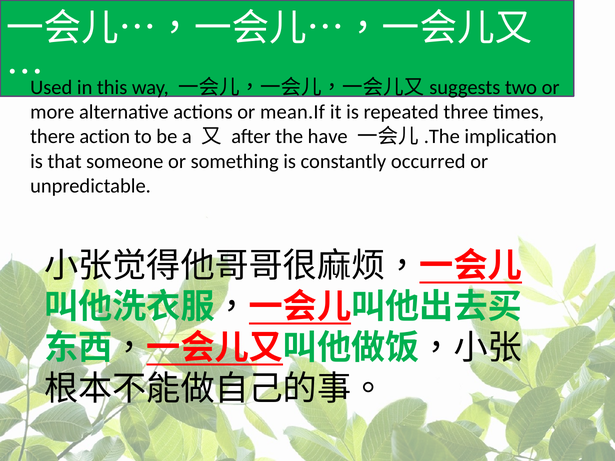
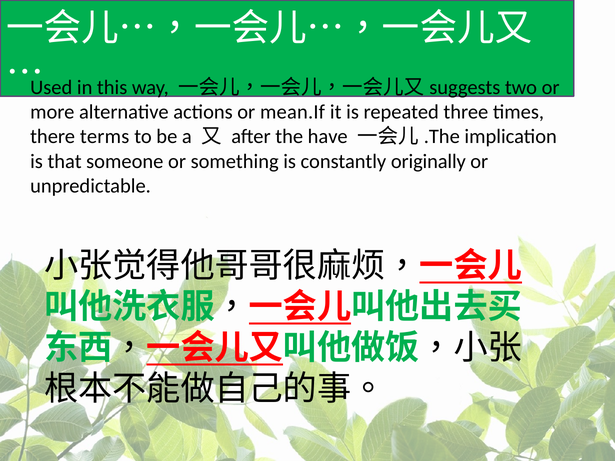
action: action -> terms (105, 137)
occurred: occurred -> originally (428, 161)
